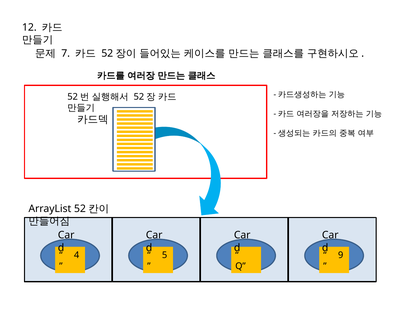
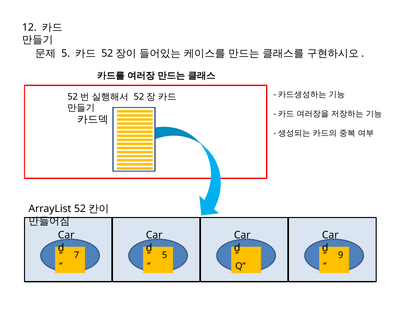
7: 7 -> 5 (66, 53)
4: 4 -> 7 (77, 255)
